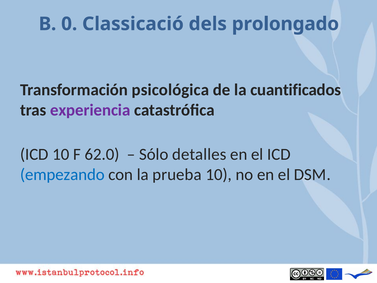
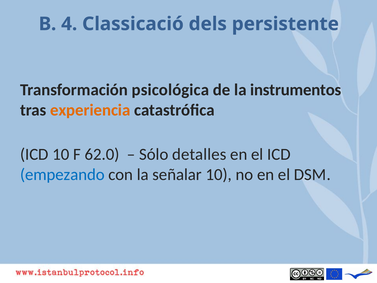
0: 0 -> 4 (69, 24)
prolongado: prolongado -> persistente (285, 24)
cuantificados: cuantificados -> instrumentos (296, 90)
experiencia colour: purple -> orange (90, 110)
prueba: prueba -> señalar (177, 174)
